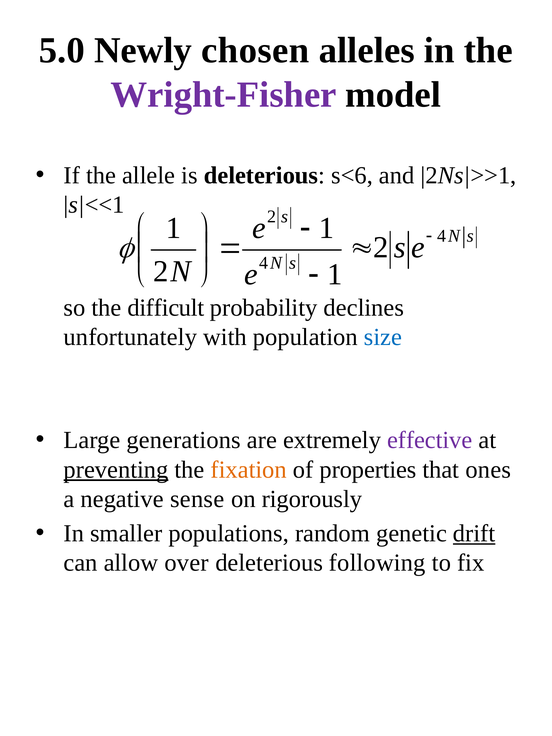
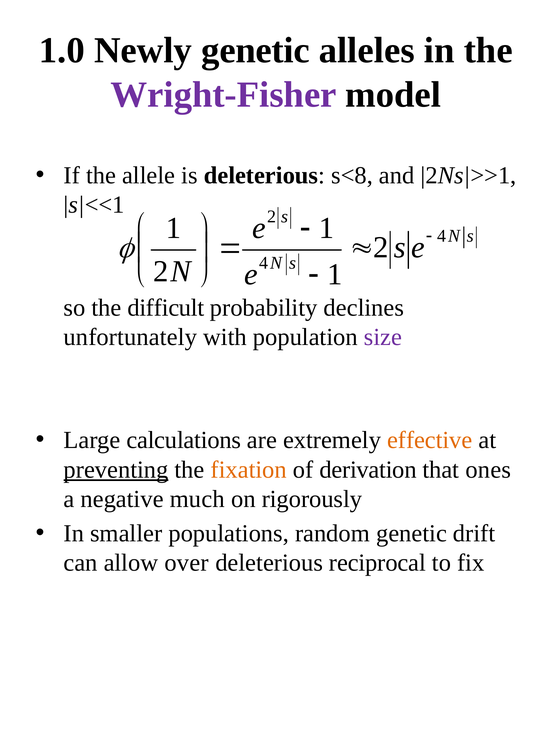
5.0: 5.0 -> 1.0 (62, 50)
Newly chosen: chosen -> genetic (256, 50)
s<6: s<6 -> s<8 (352, 175)
size colour: blue -> purple (383, 337)
generations: generations -> calculations (184, 440)
effective colour: purple -> orange (430, 440)
properties: properties -> derivation (368, 470)
sense: sense -> much (197, 499)
drift underline: present -> none (474, 533)
following: following -> reciprocal (377, 563)
